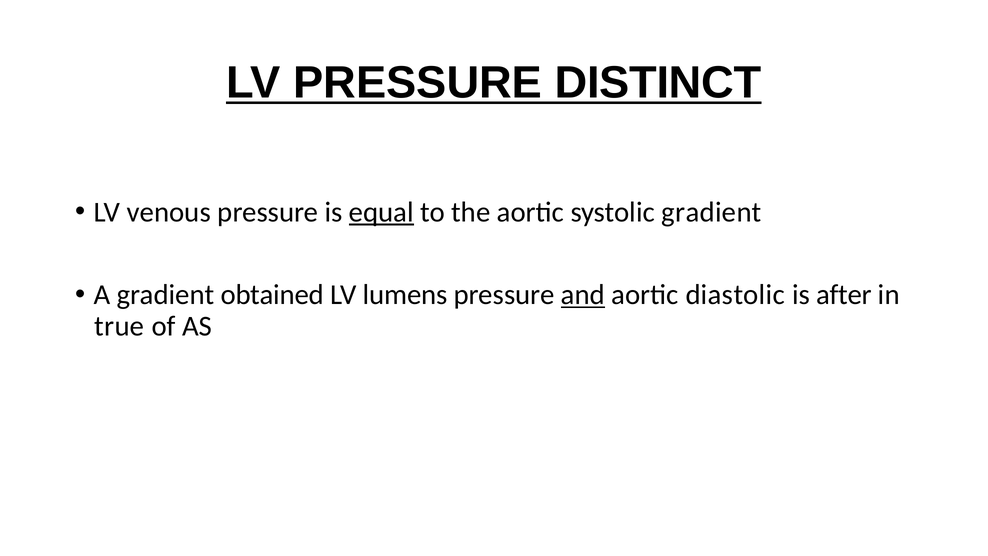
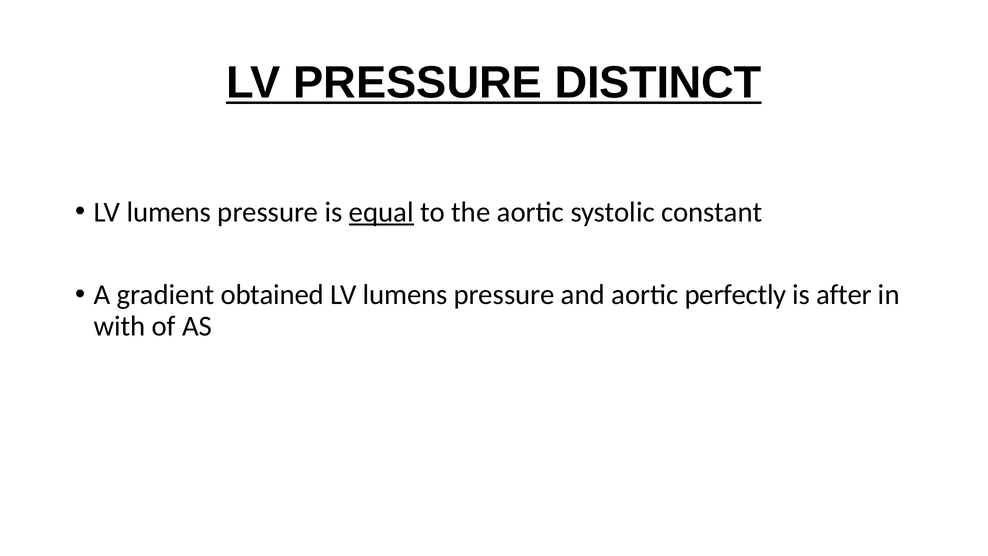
venous: venous -> lumens (169, 212)
systolic gradient: gradient -> constant (712, 212)
and underline: present -> none (583, 295)
diastolic: diastolic -> perfectly (735, 295)
true: true -> with (120, 326)
